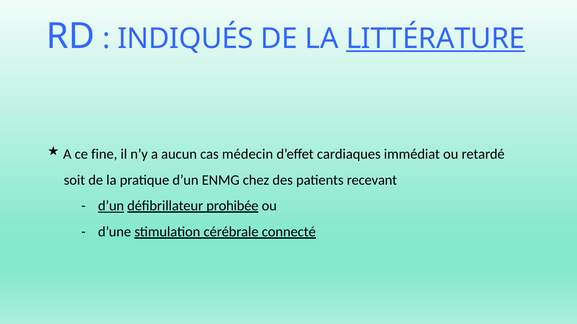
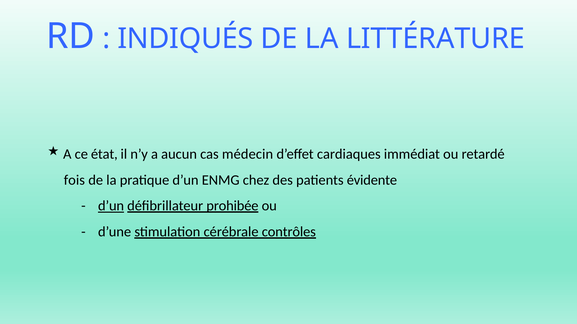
LITTÉRATURE underline: present -> none (436, 39)
fine: fine -> état (104, 154)
soit: soit -> fois (74, 180)
recevant: recevant -> évidente (372, 180)
connecté: connecté -> contrôles (289, 232)
